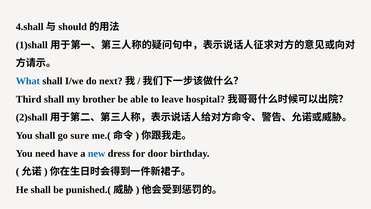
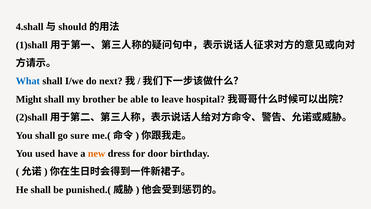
Third: Third -> Might (29, 99)
need: need -> used (45, 153)
new colour: blue -> orange (97, 153)
